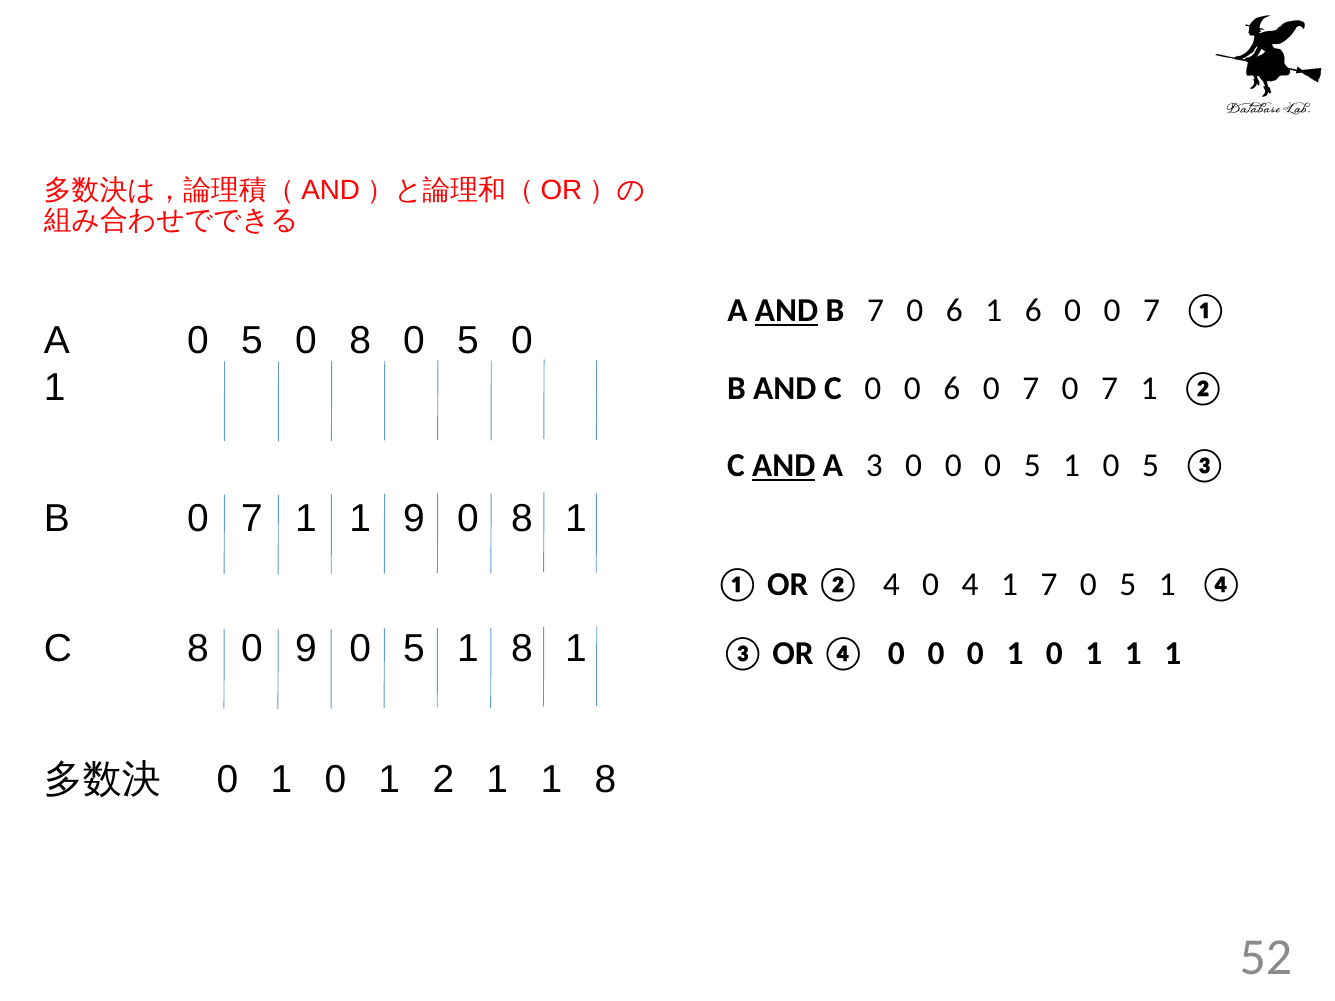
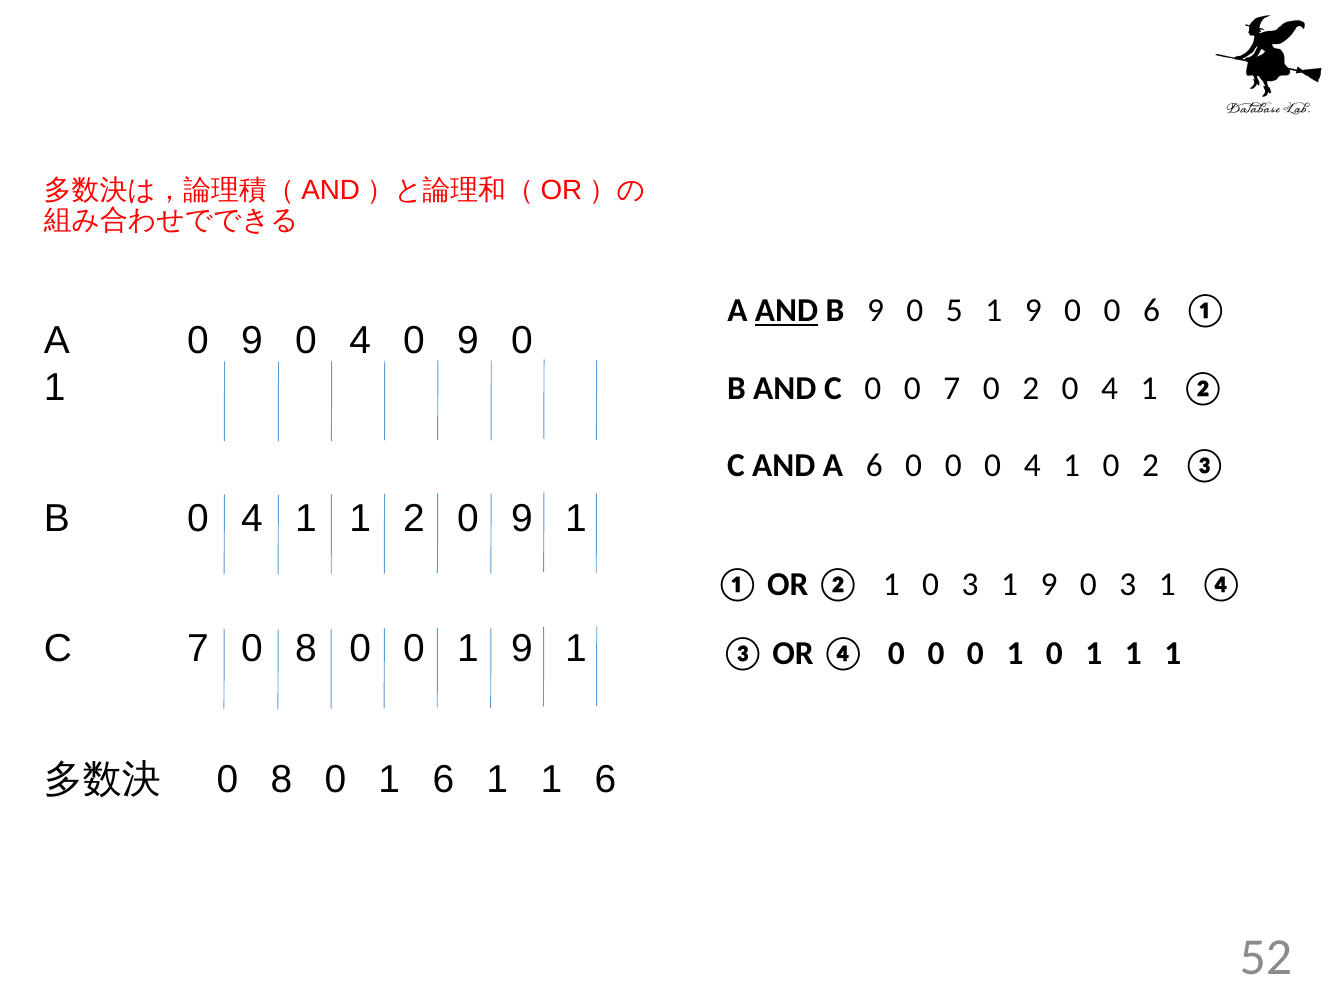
B 7: 7 -> 9 (876, 311)
6: 6 -> 5 (954, 311)
6: 6 -> 9 (1033, 311)
0 0 7: 7 -> 6 (1152, 311)
A 0 5: 5 -> 9 (252, 341)
8: 8 -> 4 (360, 341)
5: 5 -> 9 (468, 341)
0 0 6: 6 -> 7 (952, 388)
7: 7 -> 2 (1031, 388)
7: 7 -> 4 (1110, 388)
AND underline: present -> none (784, 466)
A 3: 3 -> 6 (874, 466)
0 0 5: 5 -> 4 (1032, 466)
1 0 5: 5 -> 2 (1151, 466)
B 0 7: 7 -> 4 (252, 518)
1 9: 9 -> 2 (414, 518)
8: 8 -> 9 (522, 518)
② 4: 4 -> 1 (891, 584)
4: 4 -> 3 (970, 584)
7: 7 -> 9 (1049, 584)
5: 5 -> 3 (1128, 584)
C 8: 8 -> 7 (198, 649)
9: 9 -> 8 (306, 649)
5: 5 -> 0 (414, 649)
8: 8 -> 9 (522, 649)
1: 1 -> 8 (281, 779)
0 1 2: 2 -> 6 (443, 779)
1 1 8: 8 -> 6 (605, 779)
